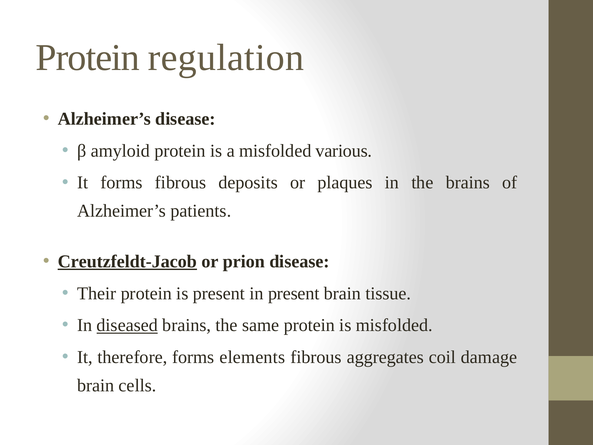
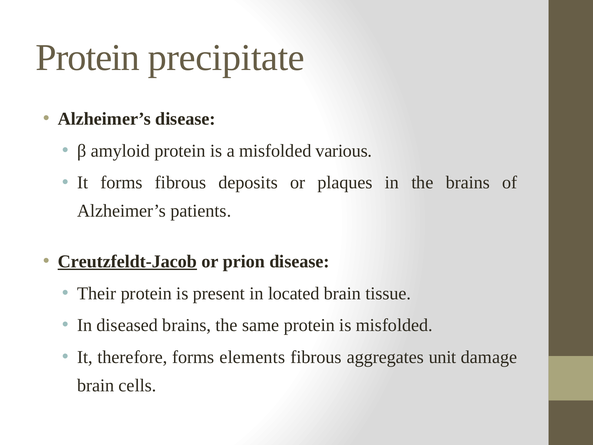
regulation: regulation -> precipitate (226, 58)
in present: present -> located (294, 293)
diseased underline: present -> none (127, 325)
coil: coil -> unit (442, 357)
